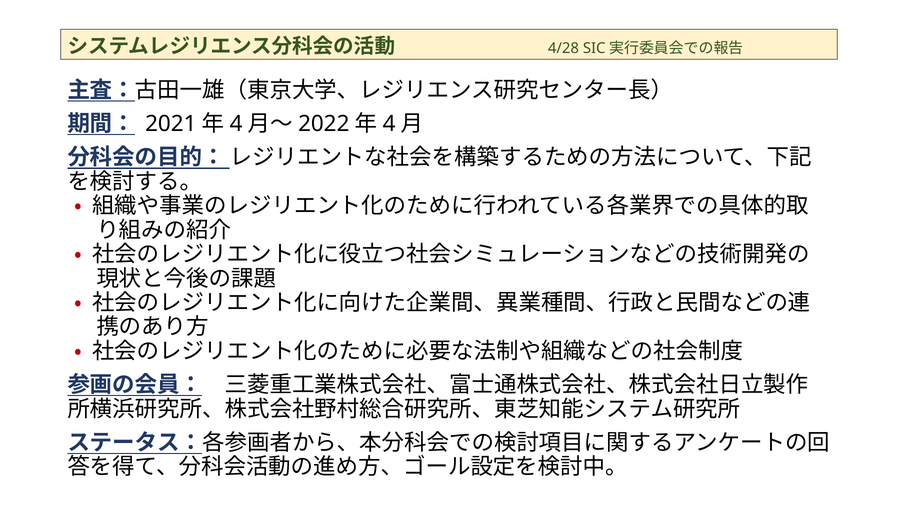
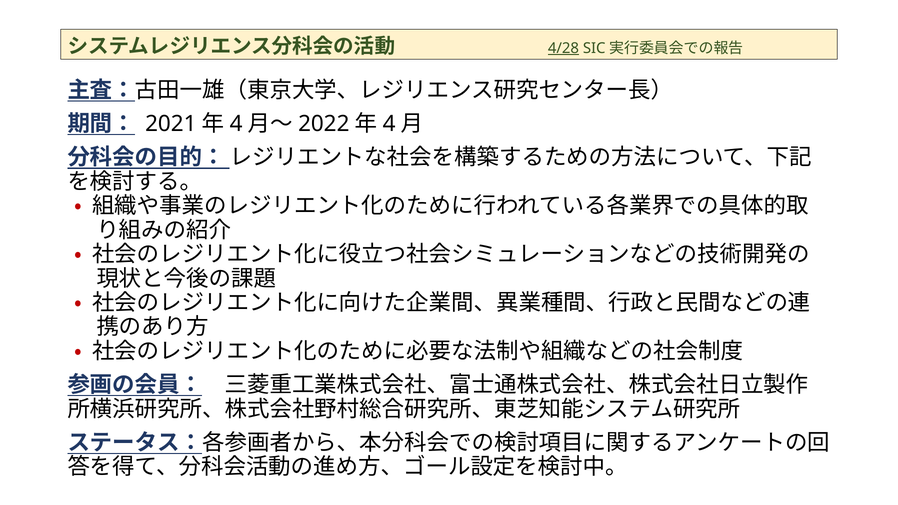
4/28 underline: none -> present (563, 48)
